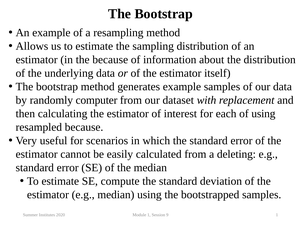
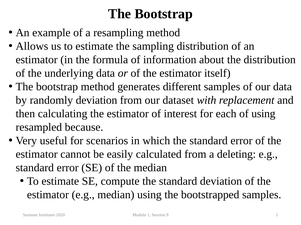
the because: because -> formula (110, 60)
generates example: example -> different (182, 87)
randomly computer: computer -> deviation (97, 101)
